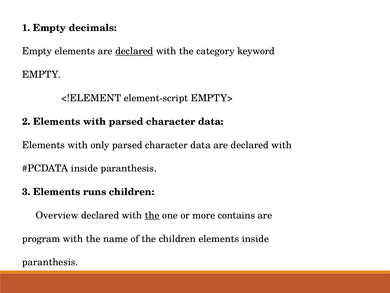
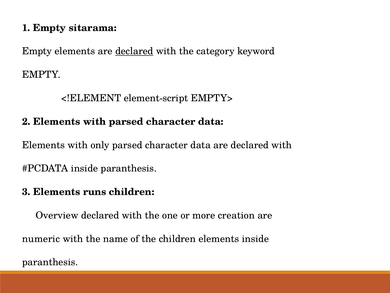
decimals: decimals -> sitarama (93, 28)
the underline: present -> none (152, 215)
contains: contains -> creation (236, 215)
program: program -> numeric (41, 238)
